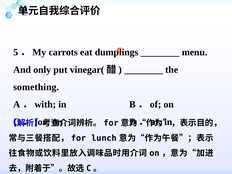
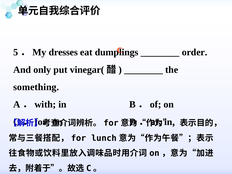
carrots: carrots -> dresses (63, 52)
menu: menu -> order (195, 52)
